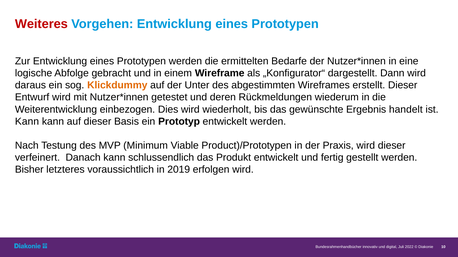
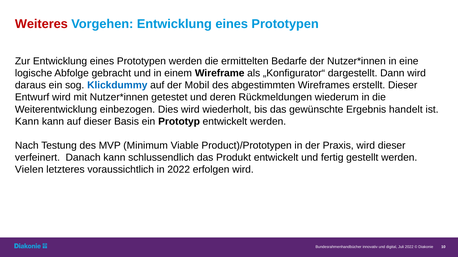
Klickdummy colour: orange -> blue (117, 85)
Unter: Unter -> Mobil (197, 85)
Bisher: Bisher -> Vielen (29, 170)
in 2019: 2019 -> 2022 (179, 170)
